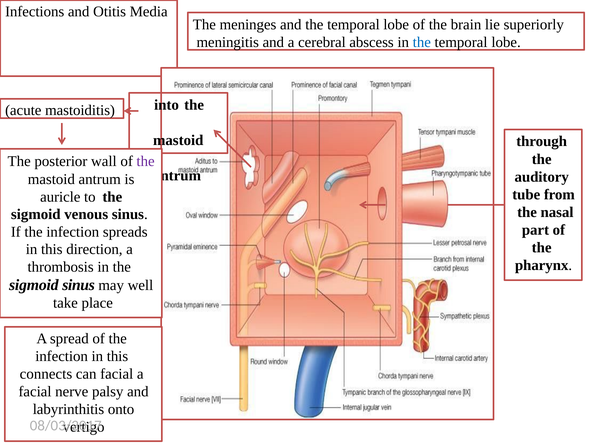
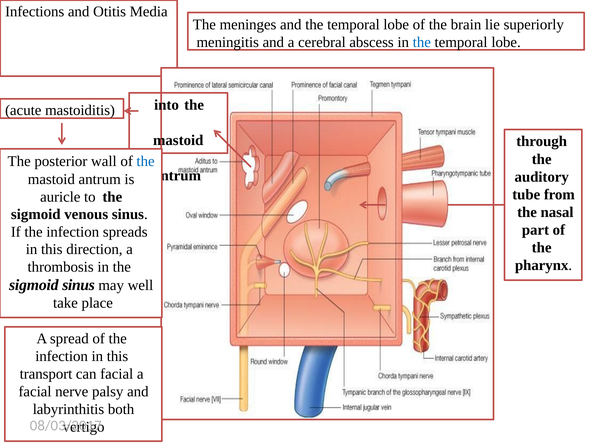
the colour: purple -> blue (146, 161)
connects: connects -> transport (46, 374)
onto: onto -> both (121, 409)
